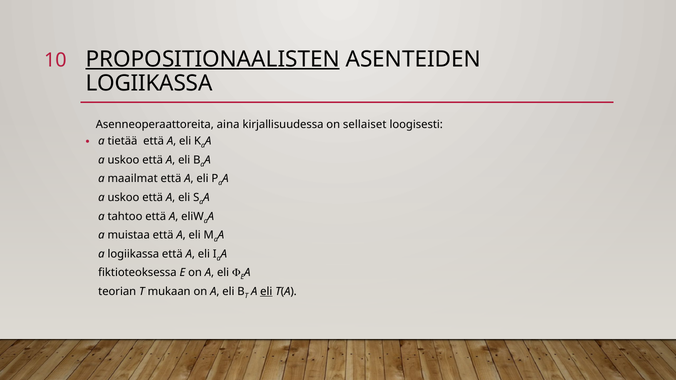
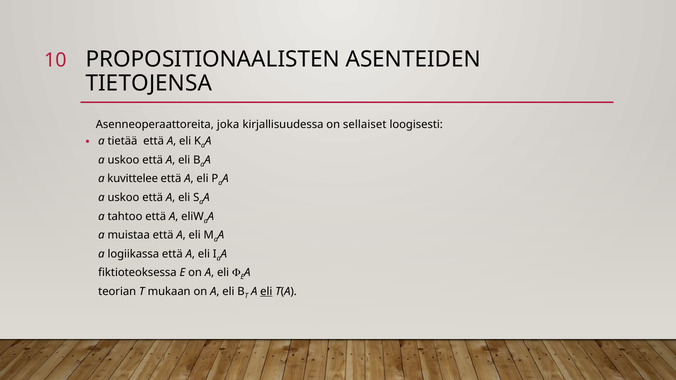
PROPOSITIONAALISTEN underline: present -> none (213, 59)
LOGIIKASSA: LOGIIKASSA -> TIETOJENSA (149, 84)
aina: aina -> joka (228, 125)
maailmat: maailmat -> kuvittelee (133, 179)
